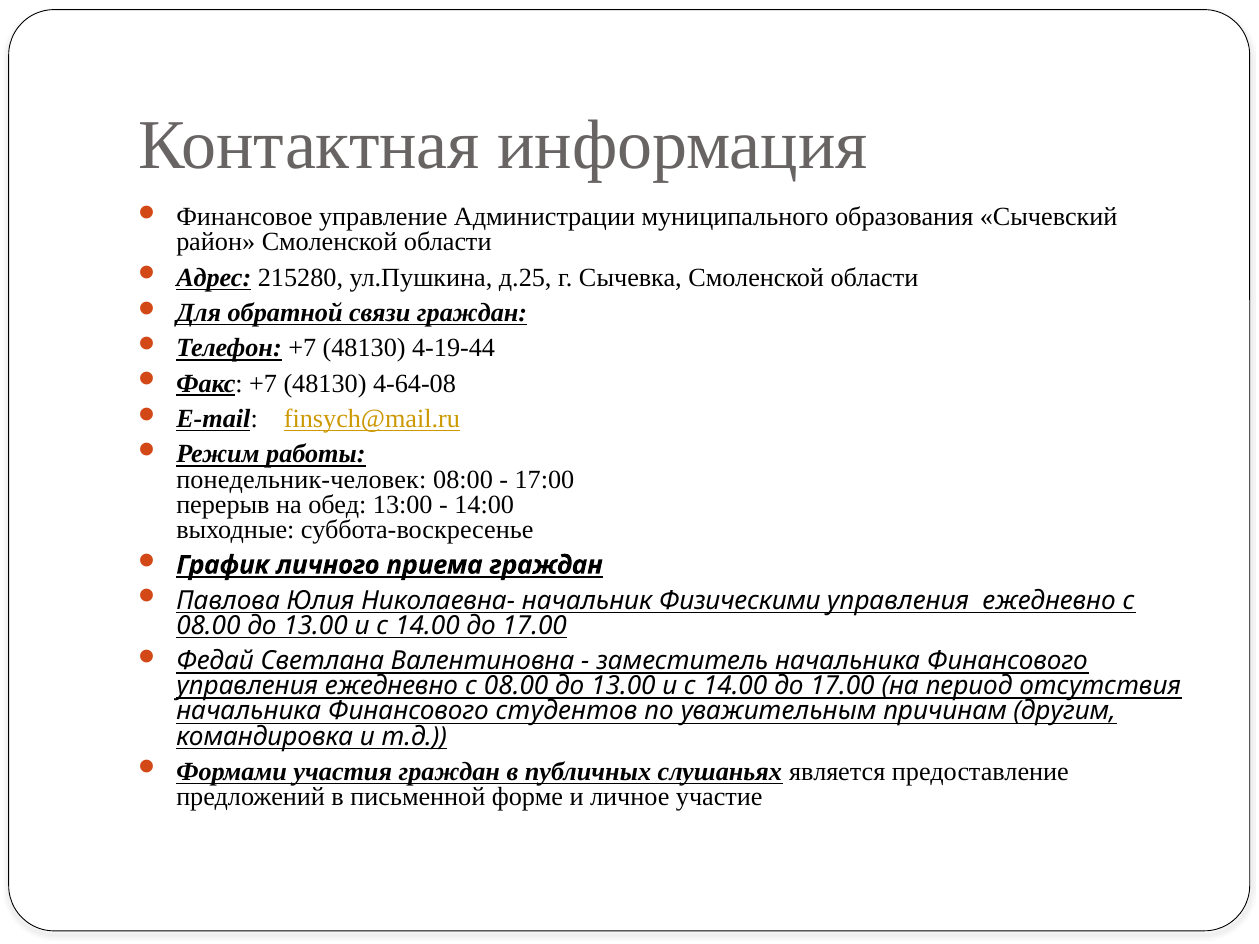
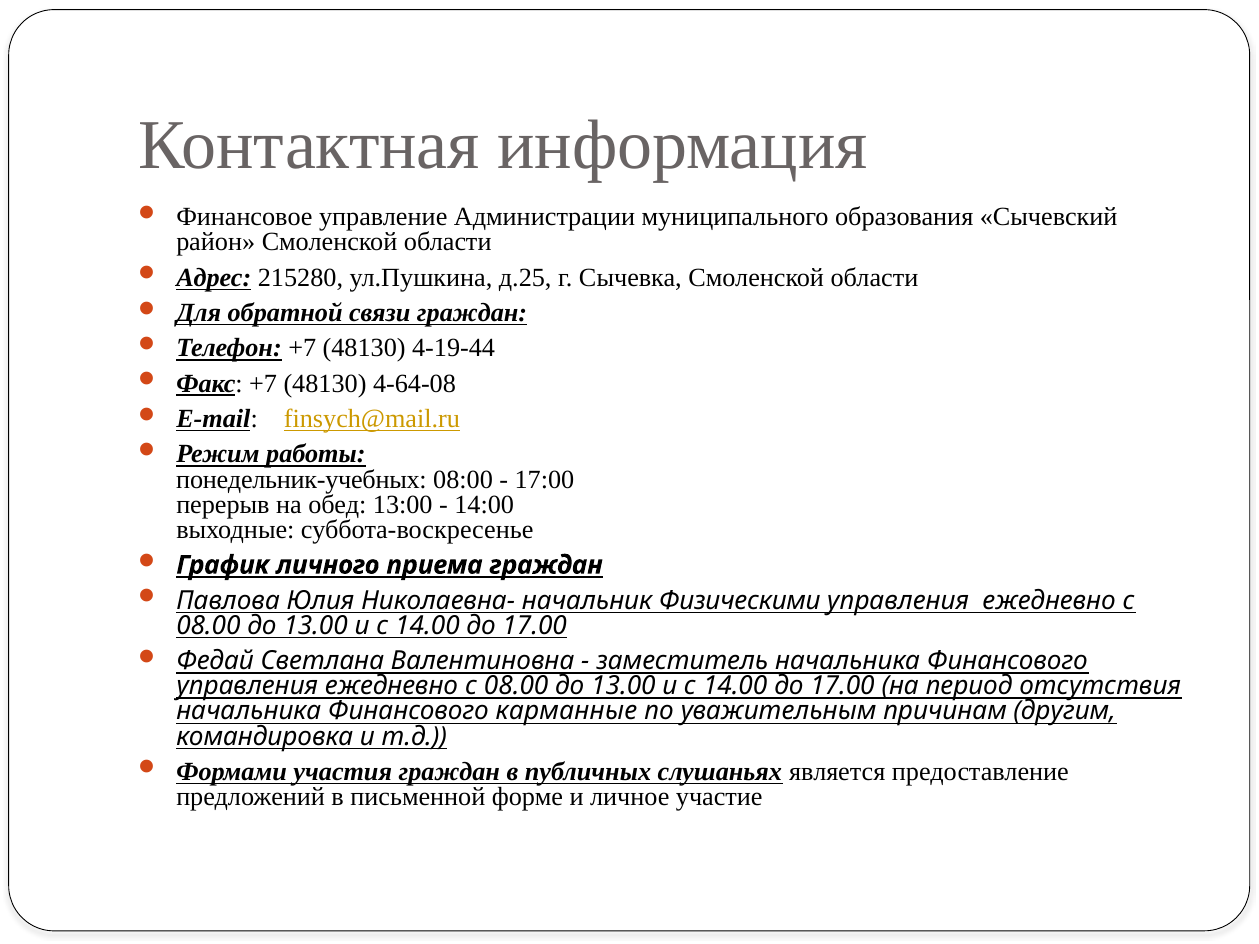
понедельник-человек: понедельник-человек -> понедельник-учебных (301, 480)
студентов: студентов -> карманные (566, 711)
